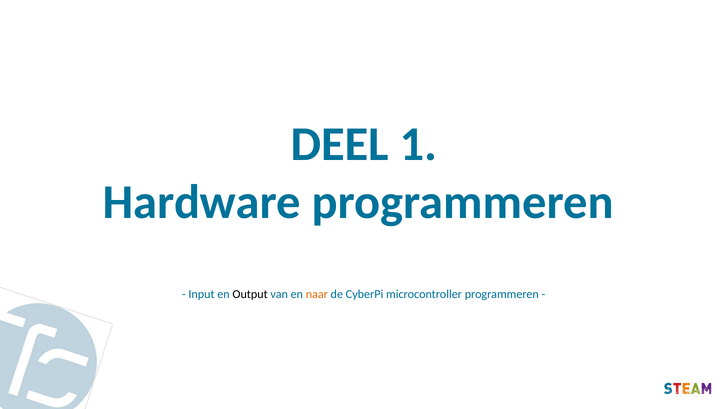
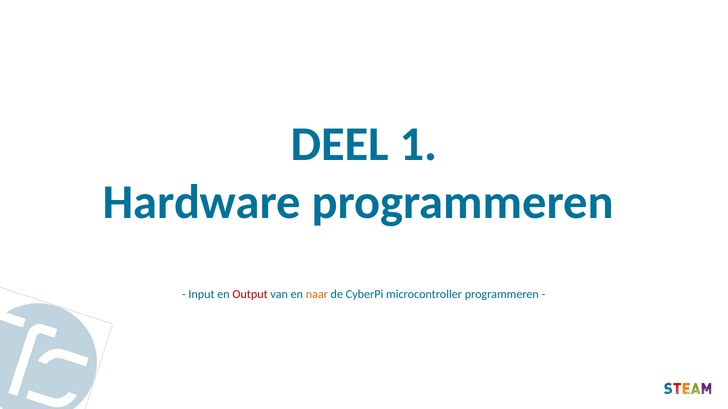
Output colour: black -> red (250, 295)
